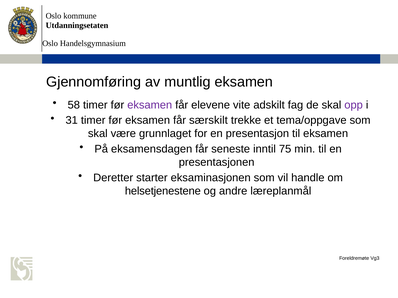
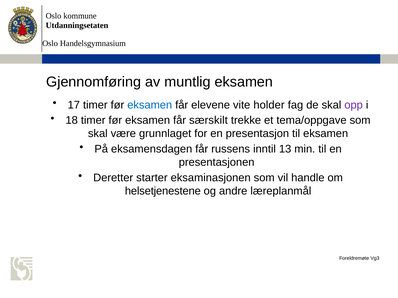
58: 58 -> 17 (74, 105)
eksamen colour: purple -> blue (150, 105)
adskilt: adskilt -> holder (269, 105)
31: 31 -> 18 (72, 121)
seneste: seneste -> russens (231, 149)
75: 75 -> 13 (285, 149)
